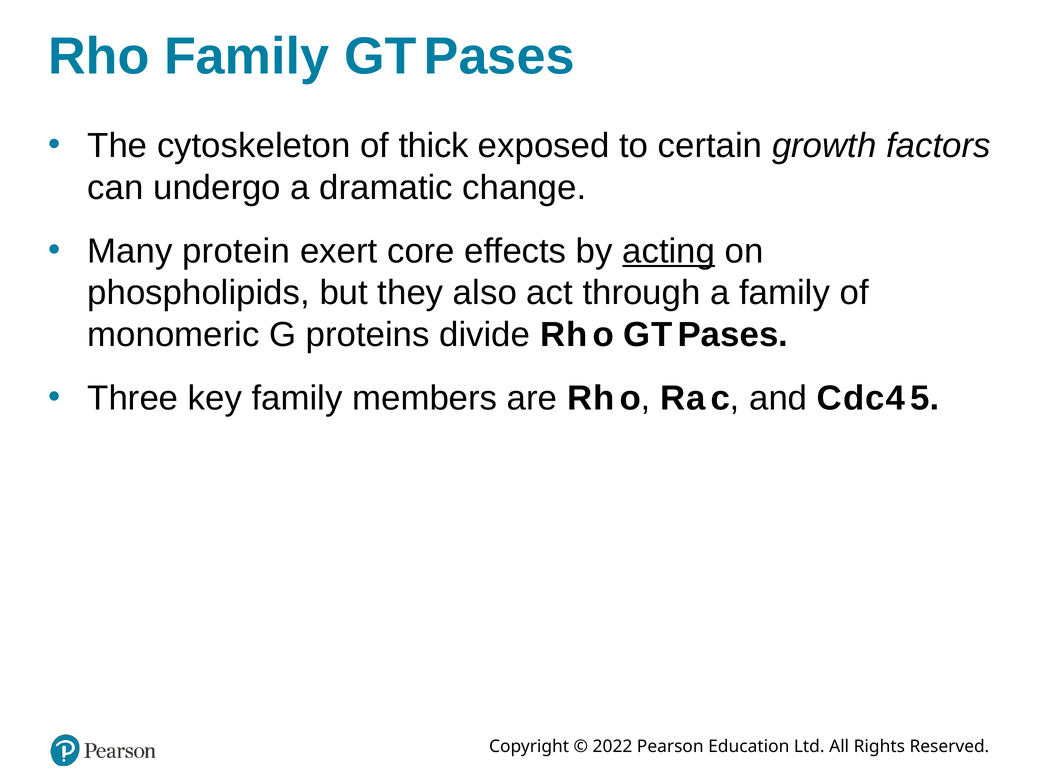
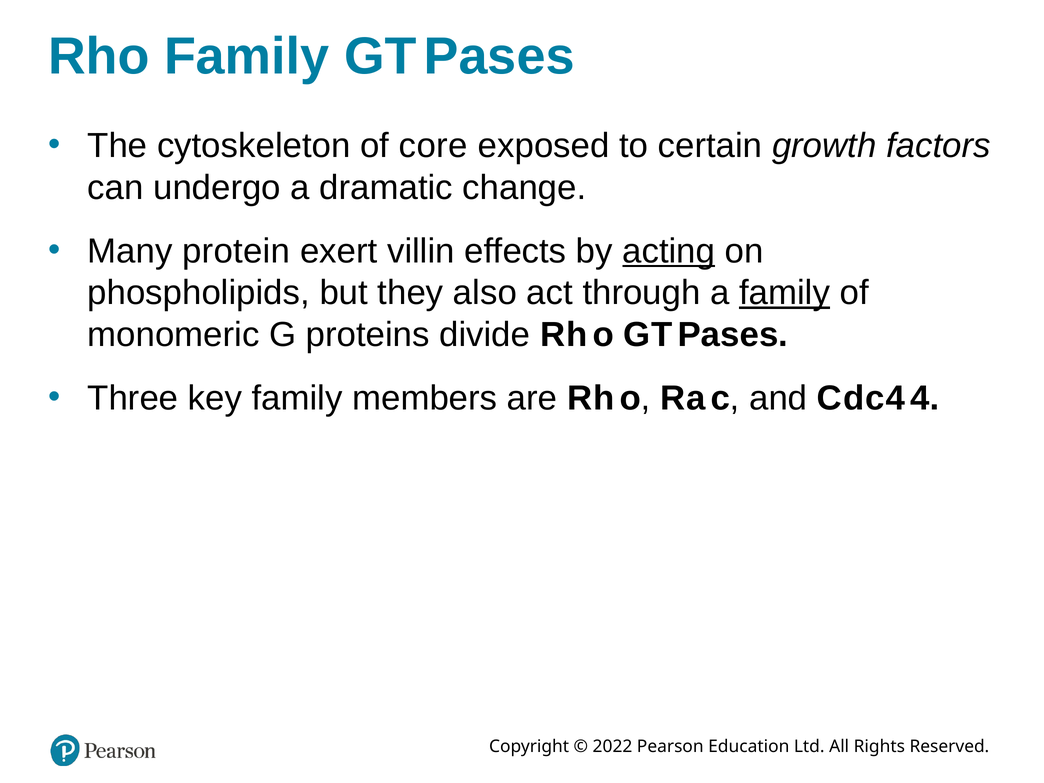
thick: thick -> core (433, 146)
core: core -> villin (421, 251)
family underline: none -> present (785, 293)
4 5: 5 -> 4 (925, 398)
